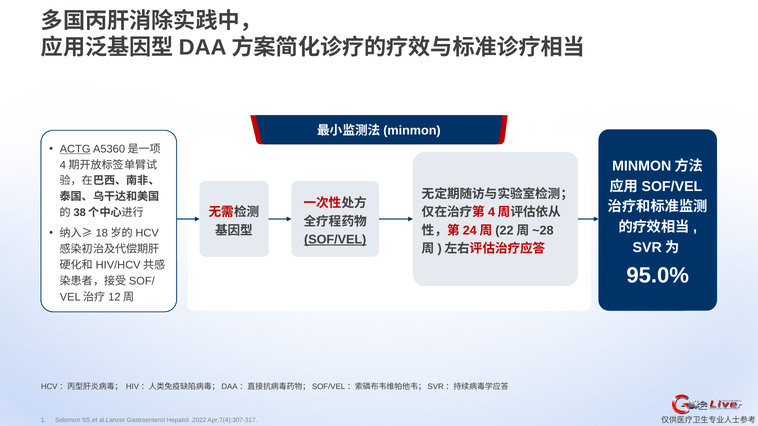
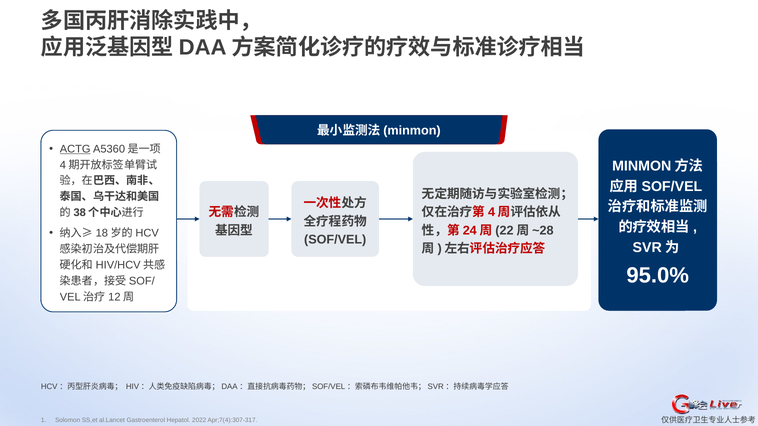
SOF/VEL underline: present -> none (335, 240)
